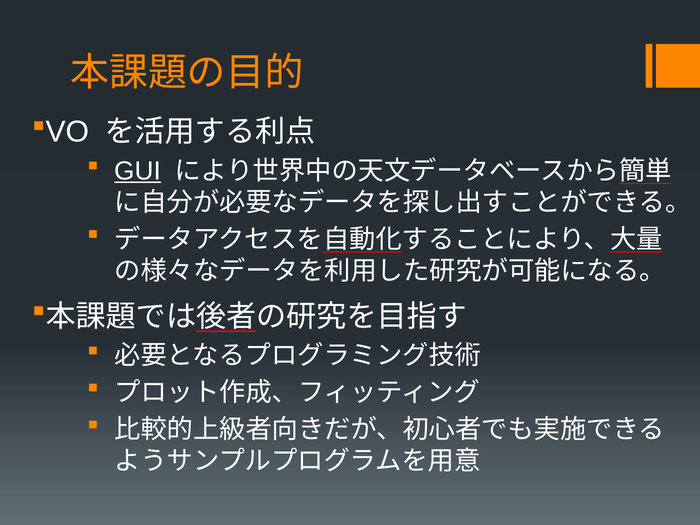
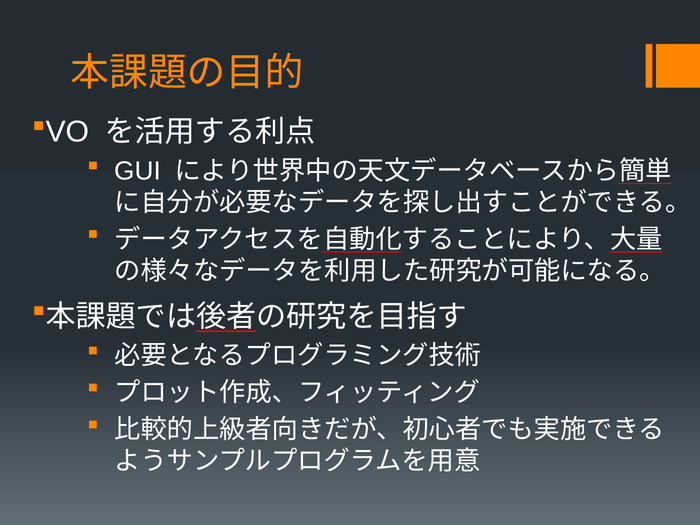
GUI underline: present -> none (138, 171)
